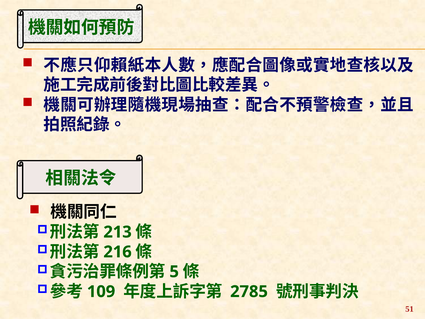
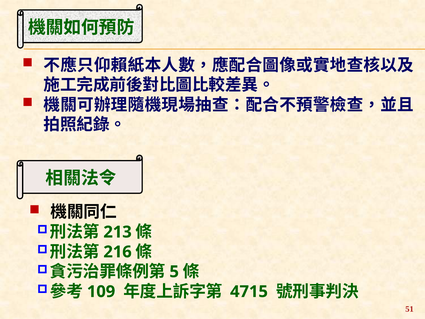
2785: 2785 -> 4715 (249, 291)
